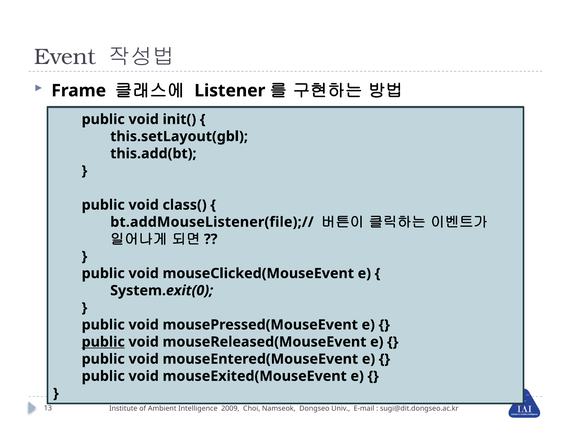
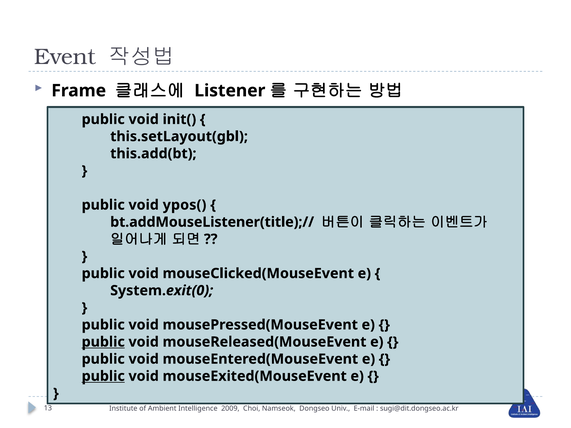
class(: class( -> ypos( (185, 205)
bt.addMouseListener(file);//: bt.addMouseListener(file);// -> bt.addMouseListener(title);// (212, 222)
public underline: none -> present (103, 376)
